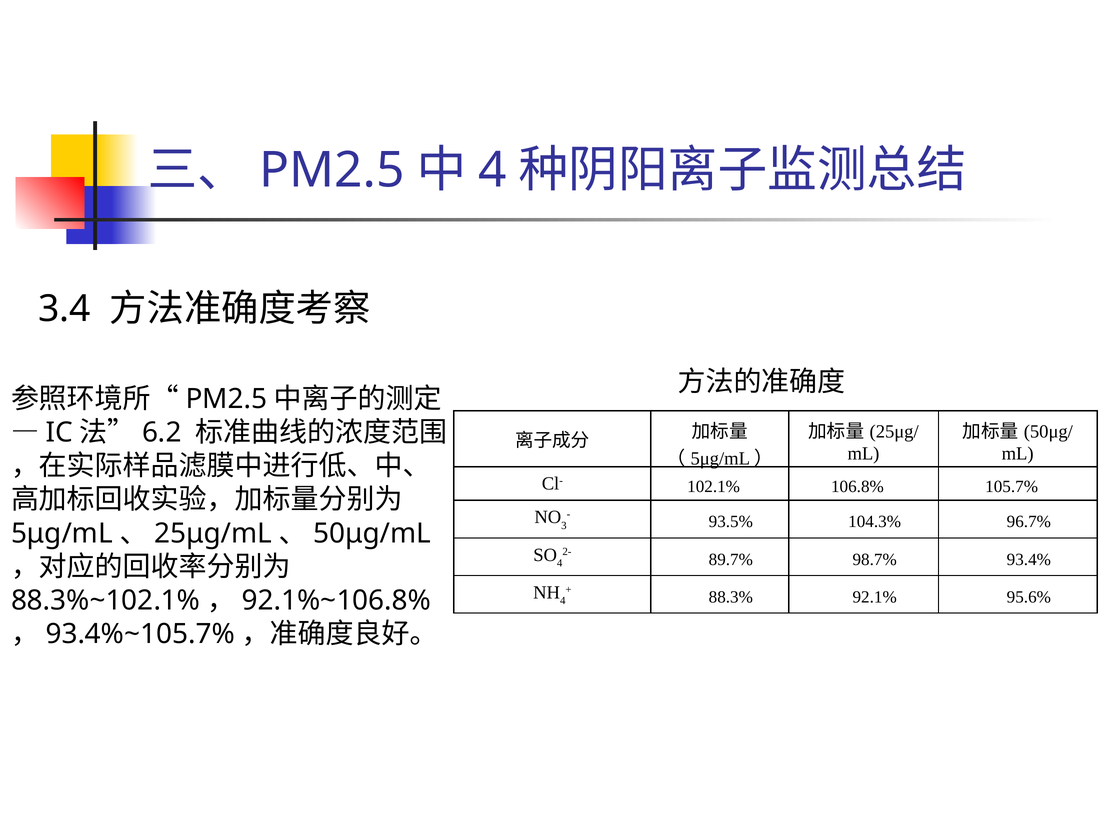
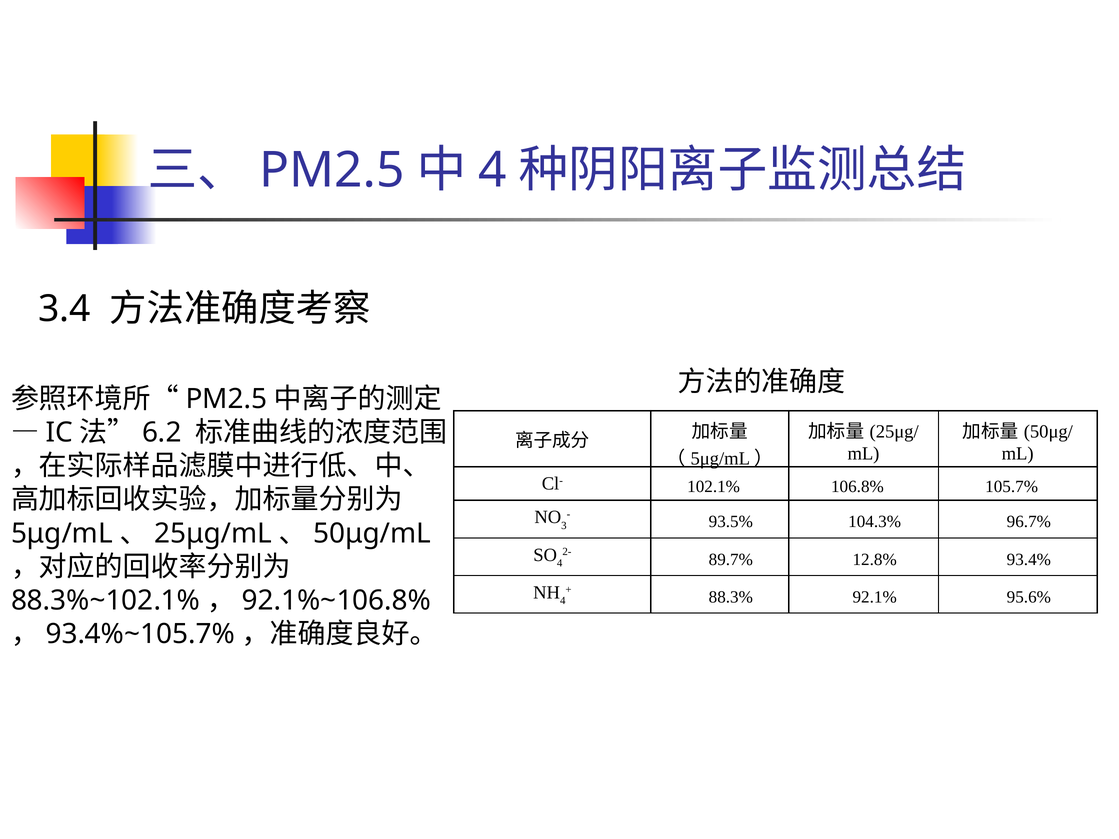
98.7%: 98.7% -> 12.8% (875, 560)
